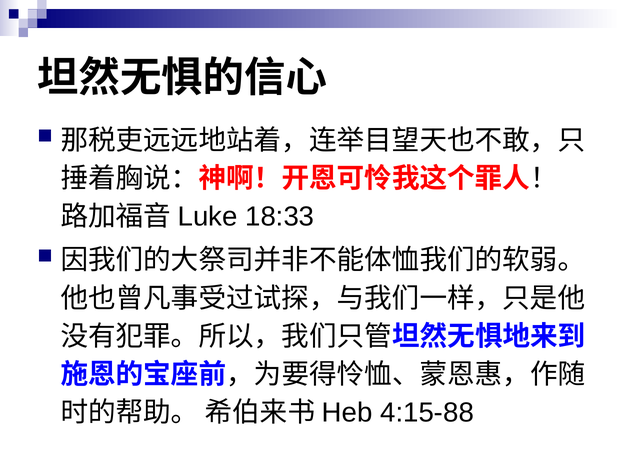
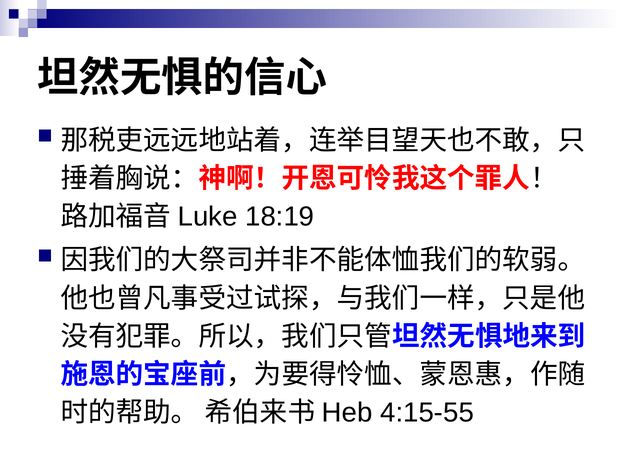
18:33: 18:33 -> 18:19 (280, 217)
4:15-88: 4:15-88 -> 4:15-55 (427, 413)
